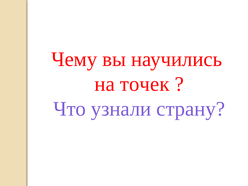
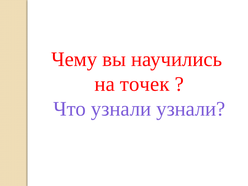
узнали страну: страну -> узнали (191, 109)
